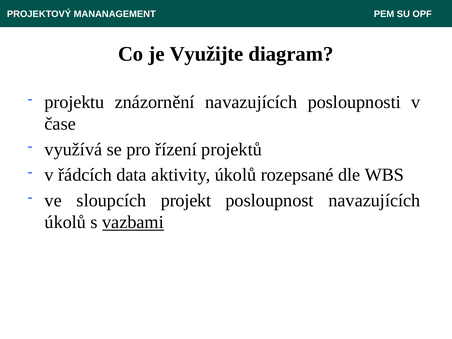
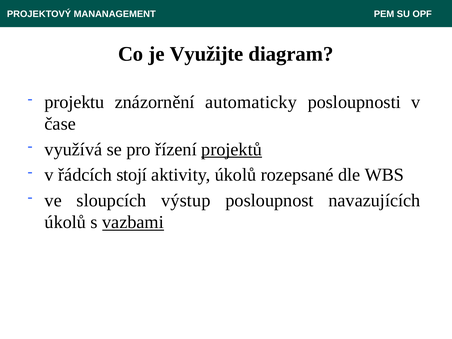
znázornění navazujících: navazujících -> automaticky (251, 102)
projektů underline: none -> present (232, 149)
data: data -> stojí (132, 175)
projekt: projekt -> výstup (186, 200)
